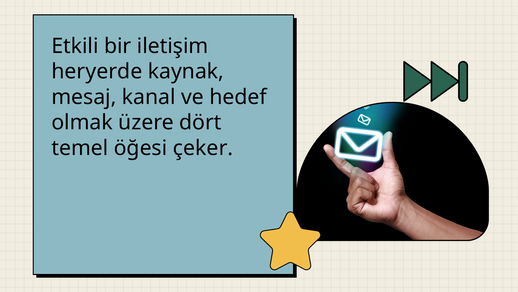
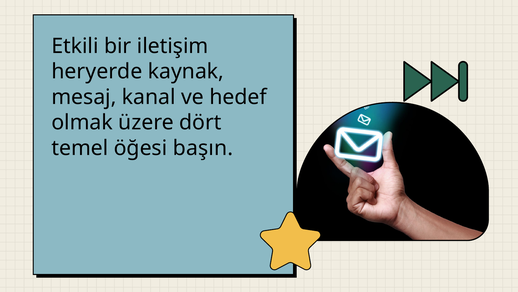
çeker: çeker -> başın (203, 148)
